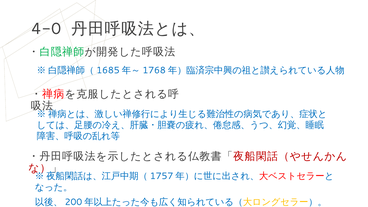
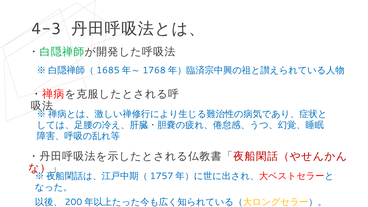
4-0: 4-0 -> 4-3 (46, 29)
